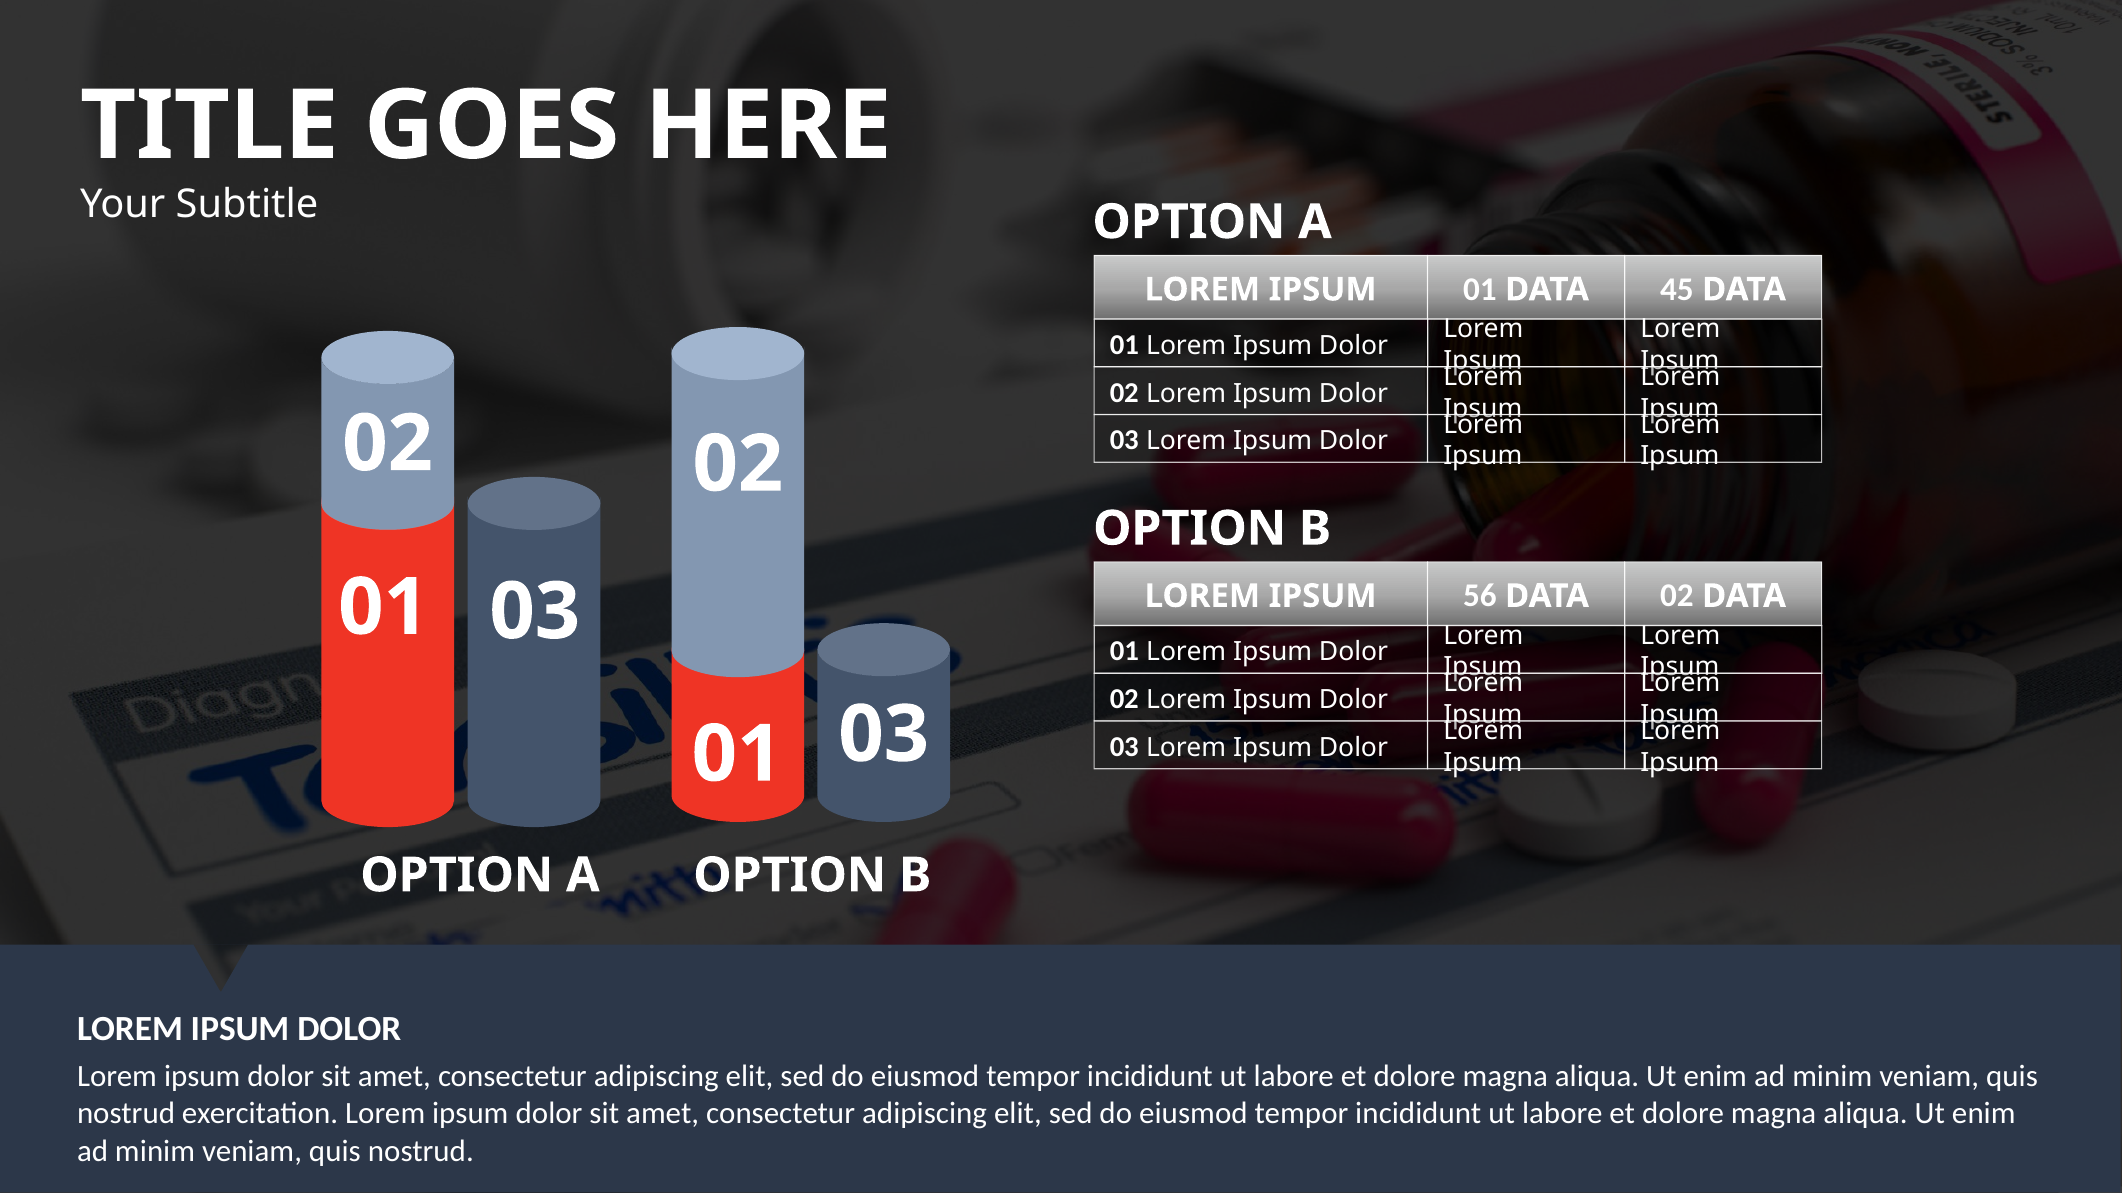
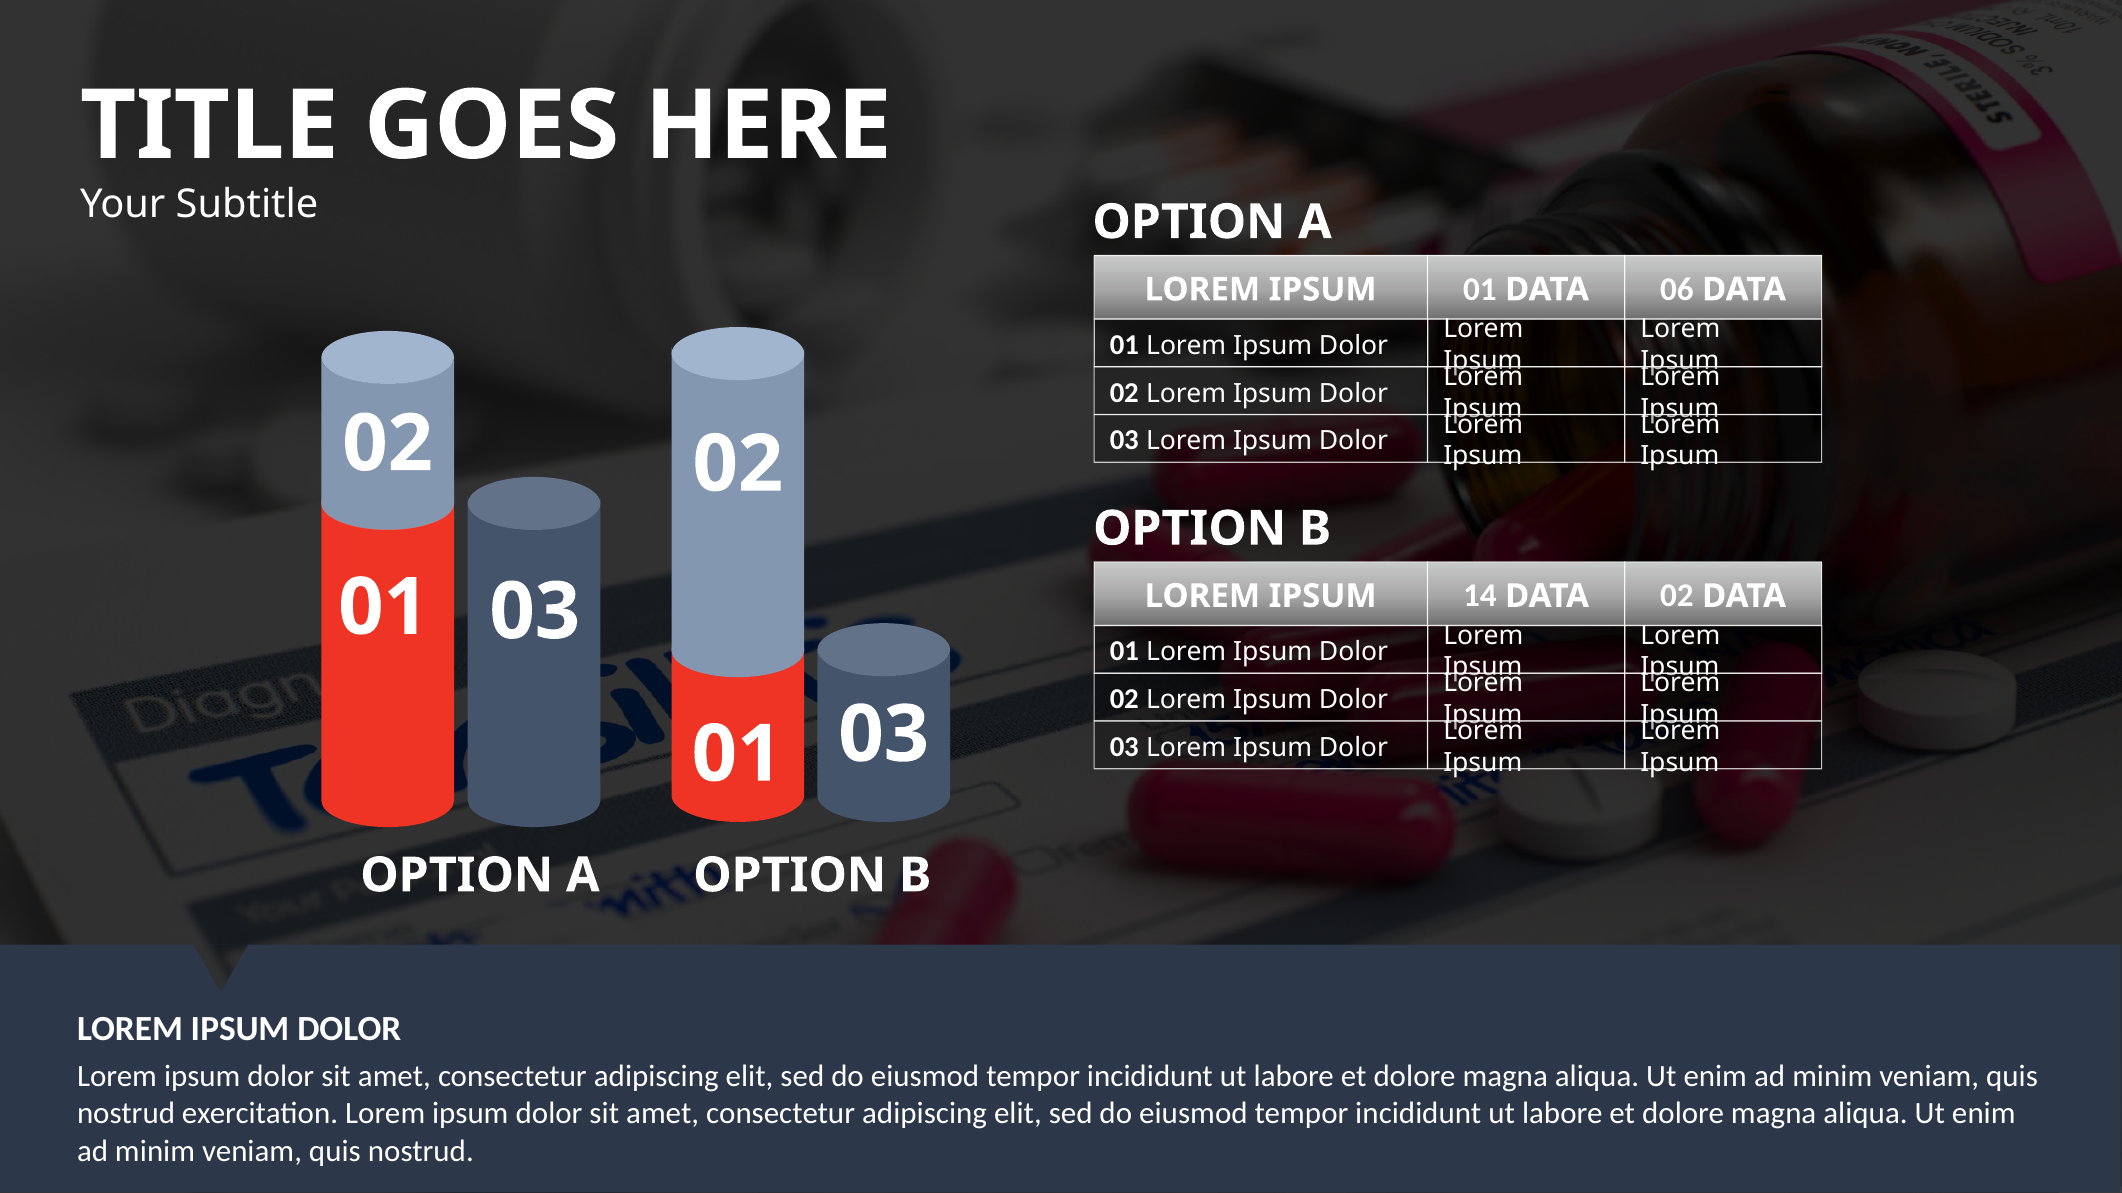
45: 45 -> 06 (1677, 290)
56: 56 -> 14 (1480, 596)
